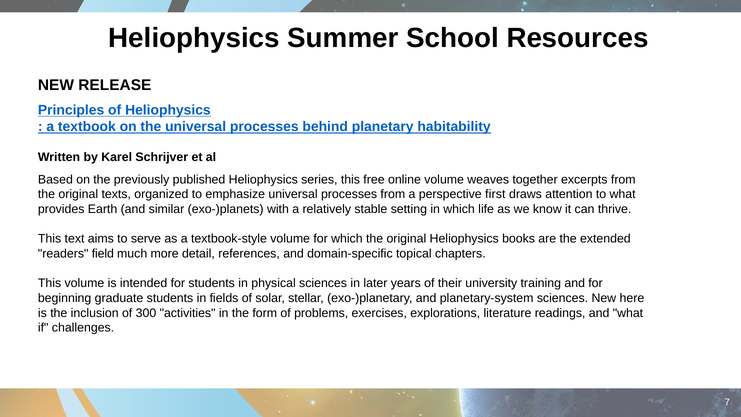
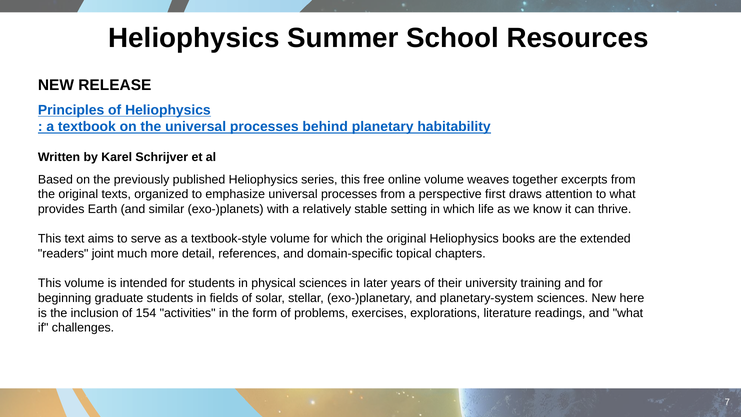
field: field -> joint (103, 254)
300: 300 -> 154 (146, 313)
